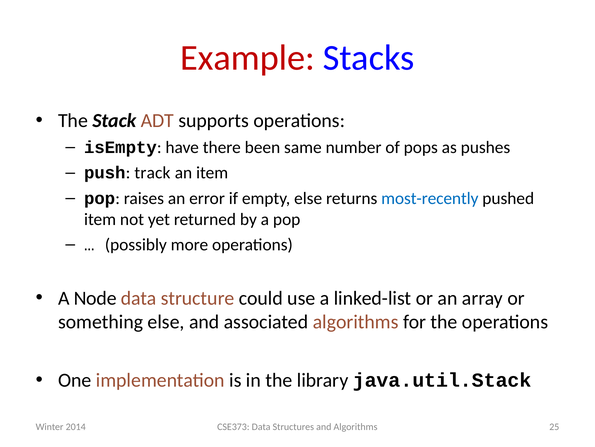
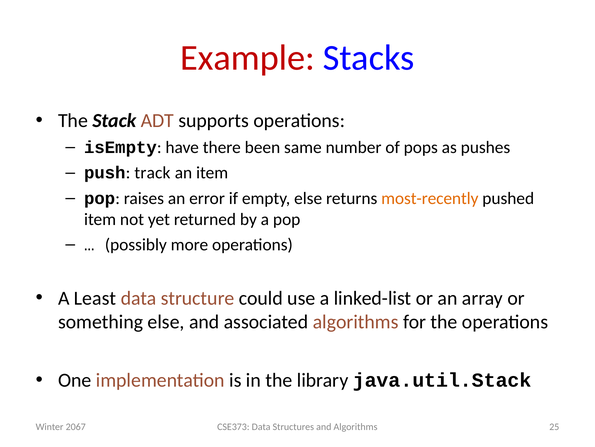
most-recently colour: blue -> orange (430, 198)
Node: Node -> Least (95, 298)
2014: 2014 -> 2067 (76, 426)
